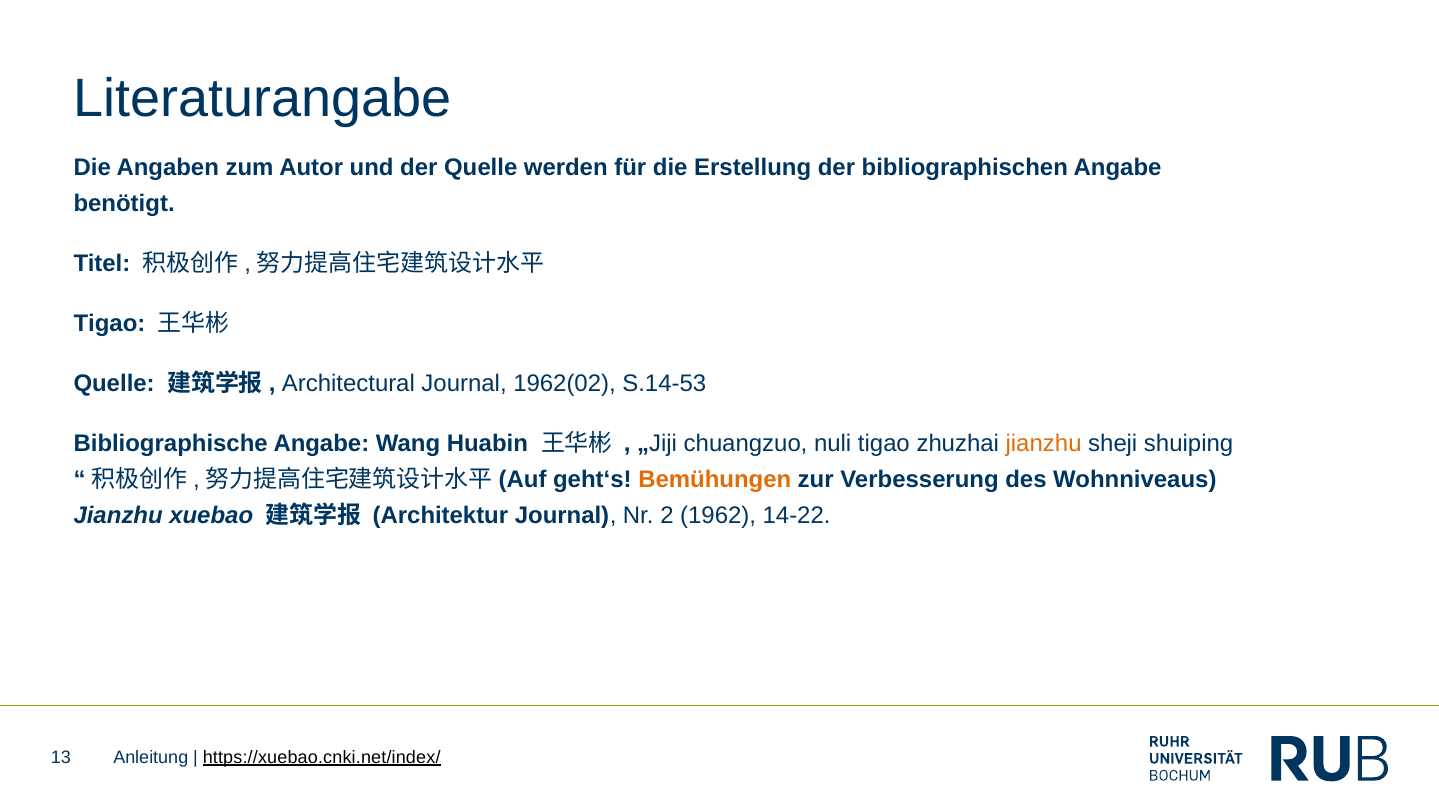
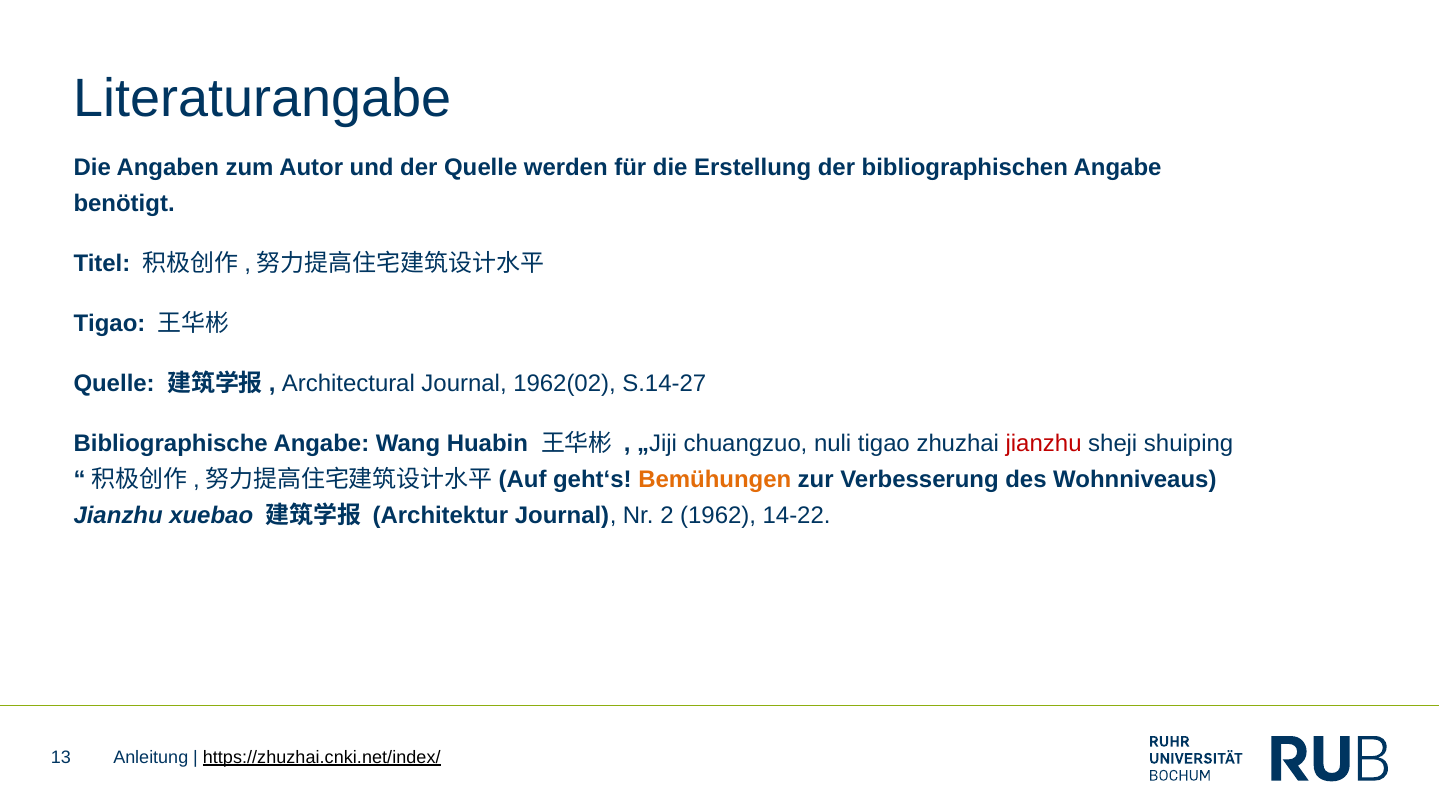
S.14-53: S.14-53 -> S.14-27 (664, 384)
jianzhu colour: orange -> red (1044, 443)
https://xuebao.cnki.net/index/: https://xuebao.cnki.net/index/ -> https://zhuzhai.cnki.net/index/ (322, 758)
